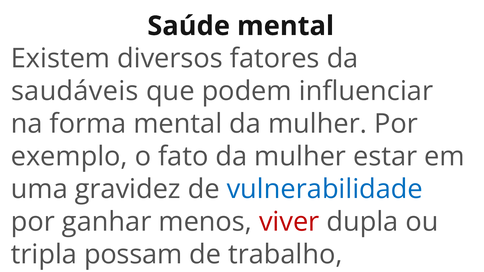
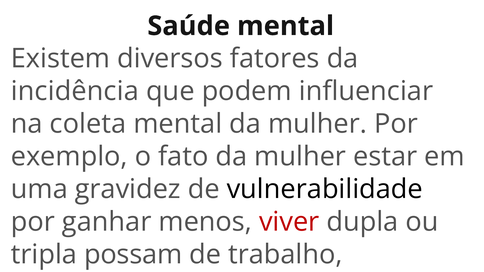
saudáveis: saudáveis -> incidência (75, 91)
forma: forma -> coleta (88, 124)
vulnerabilidade colour: blue -> black (325, 189)
